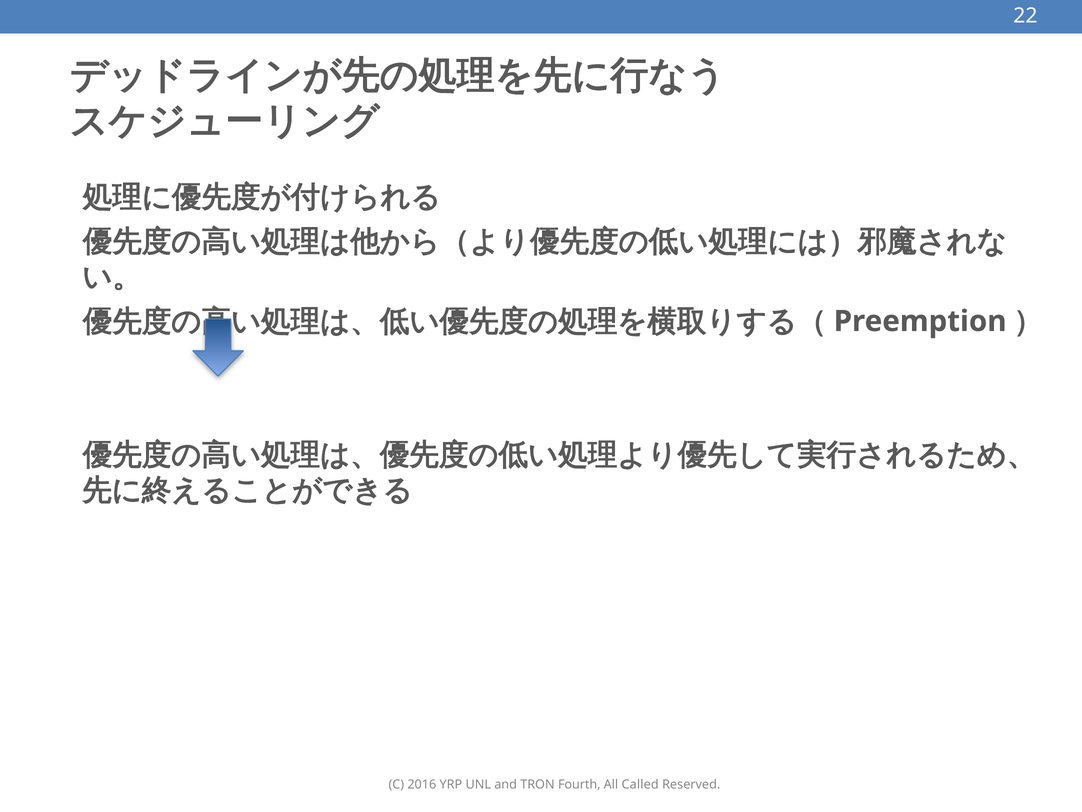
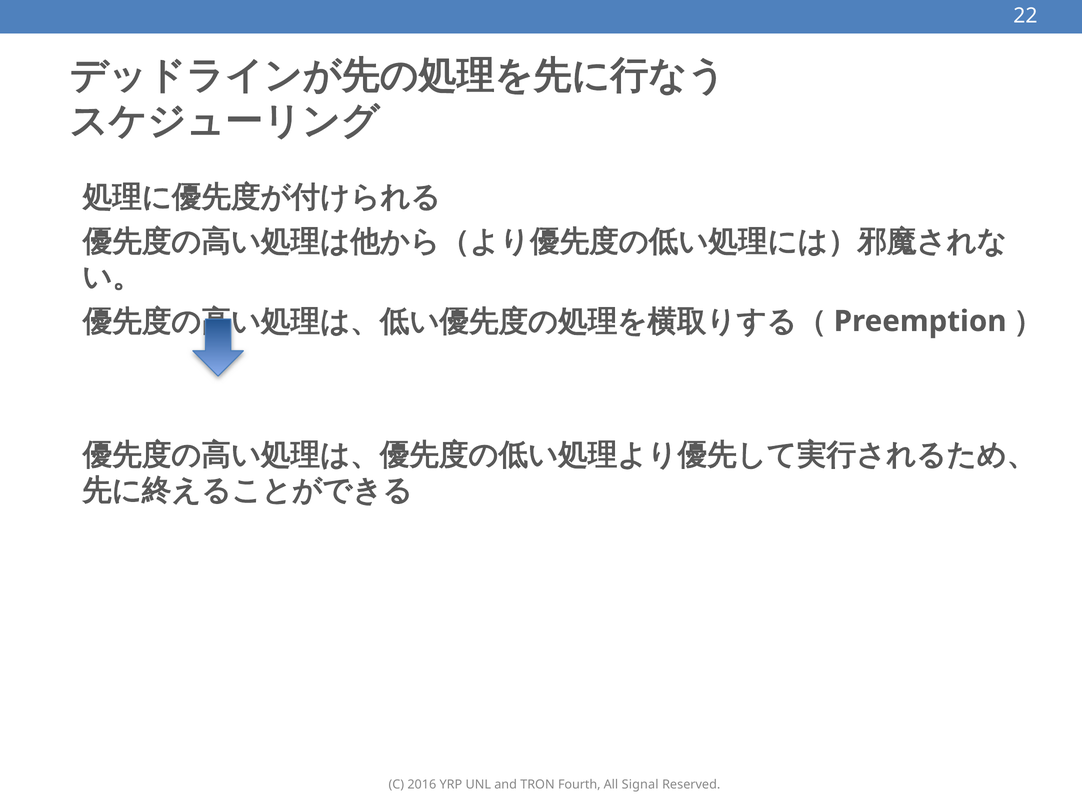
Called: Called -> Signal (640, 784)
